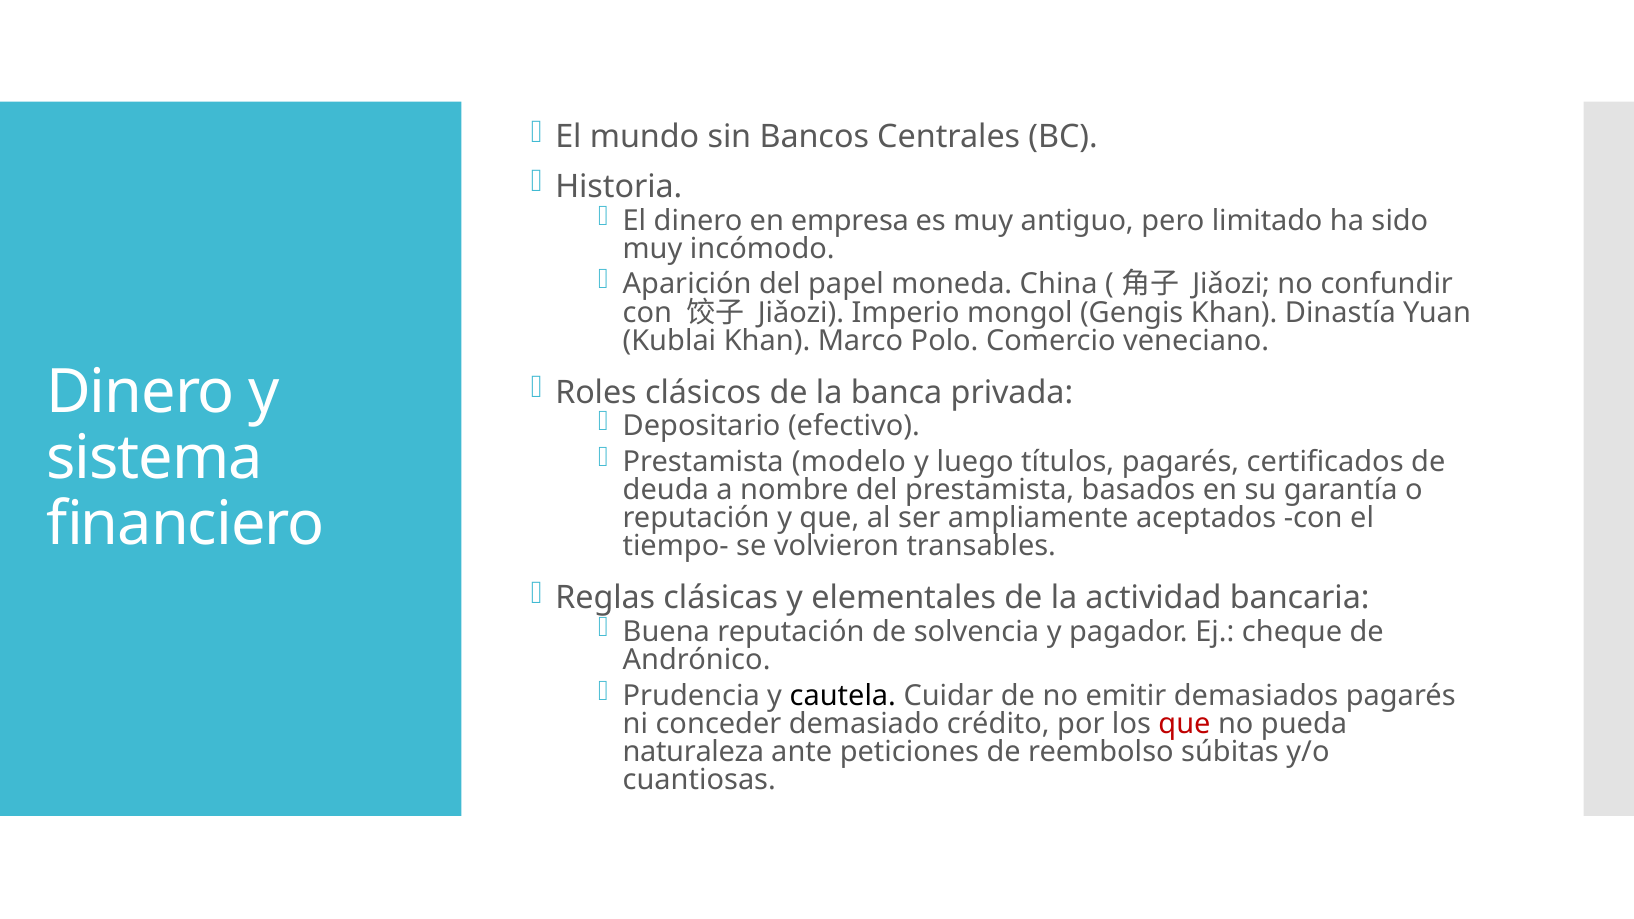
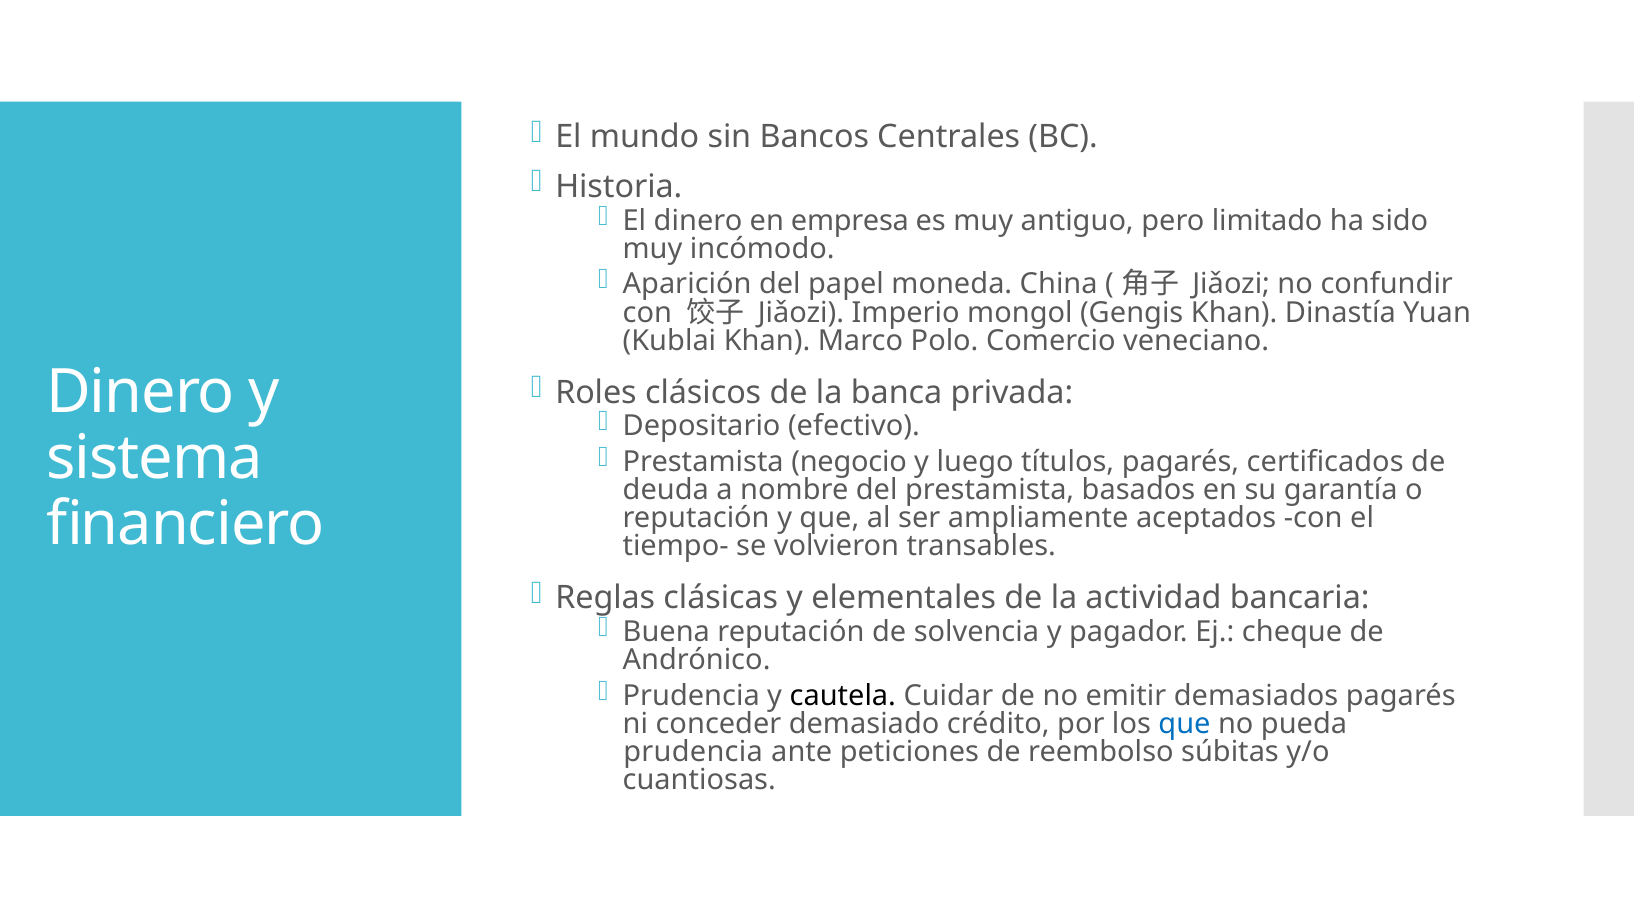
modelo: modelo -> negocio (849, 462)
que colour: red -> blue (1184, 724)
naturaleza: naturaleza -> prudencia (693, 752)
